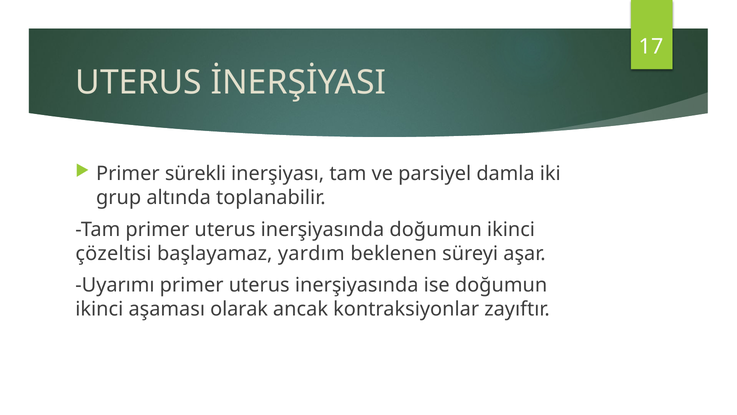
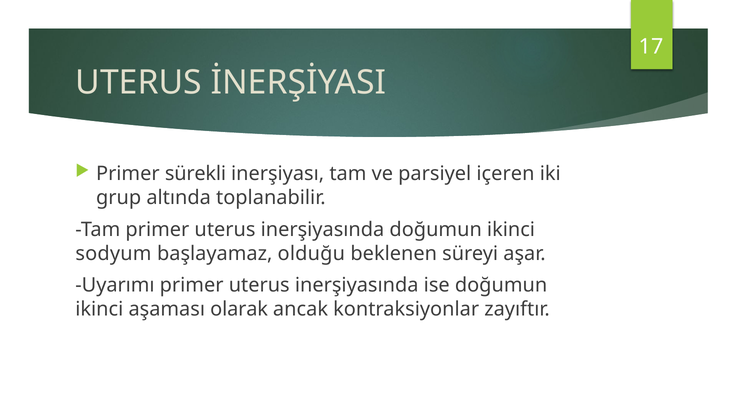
damla: damla -> içeren (505, 174)
çözeltisi: çözeltisi -> sodyum (113, 253)
yardım: yardım -> olduğu (311, 253)
